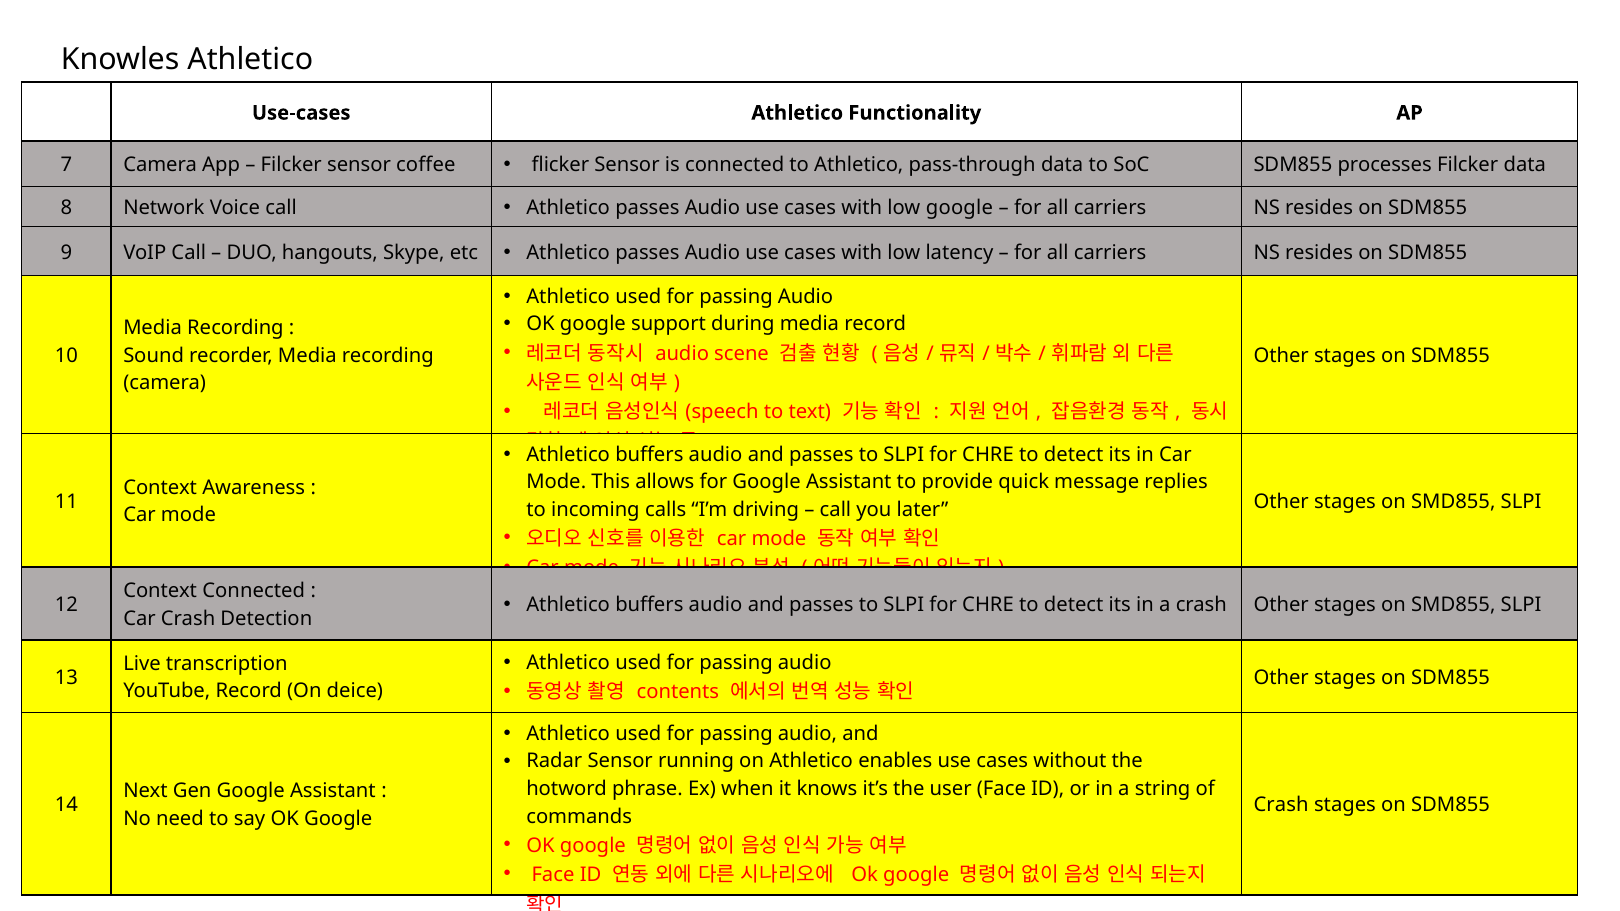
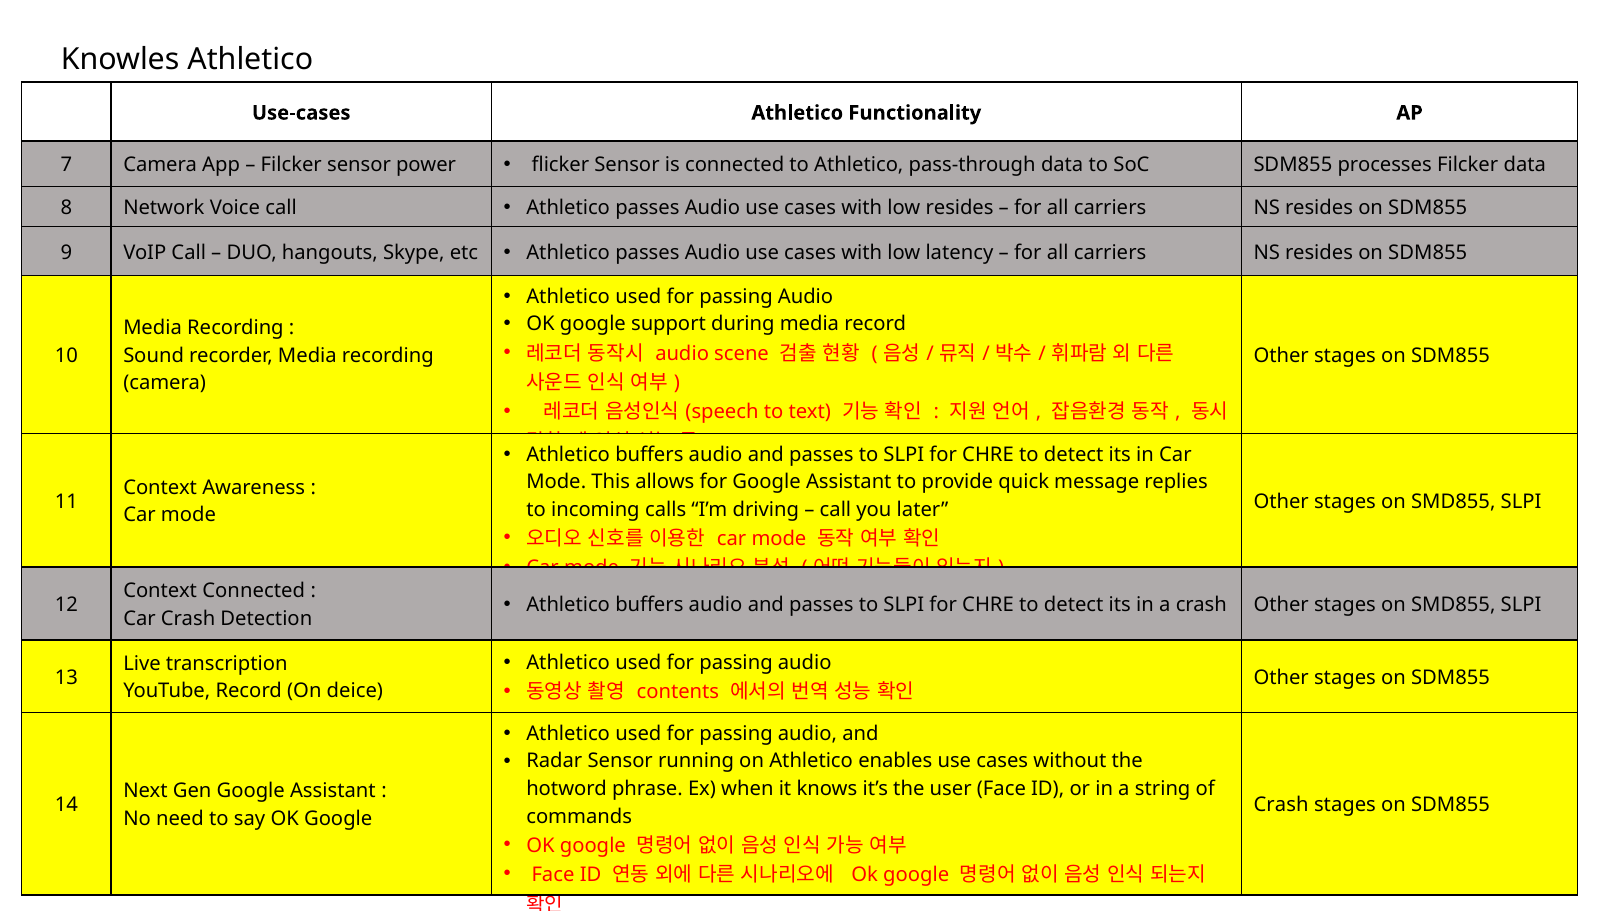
coffee: coffee -> power (426, 165)
low google: google -> resides (960, 208)
